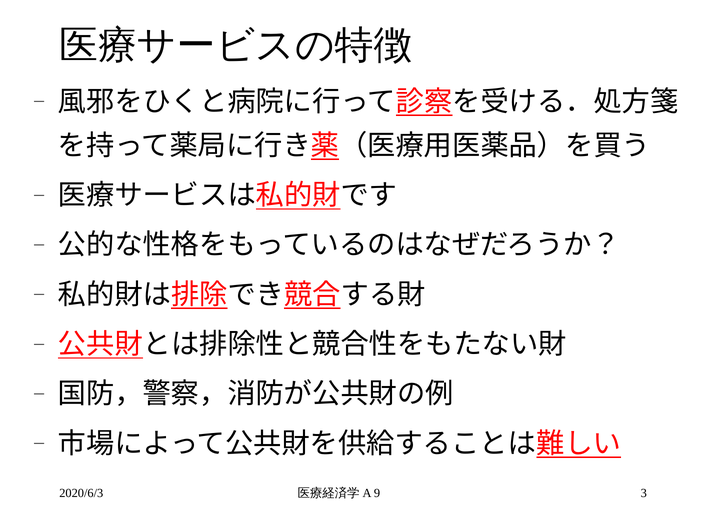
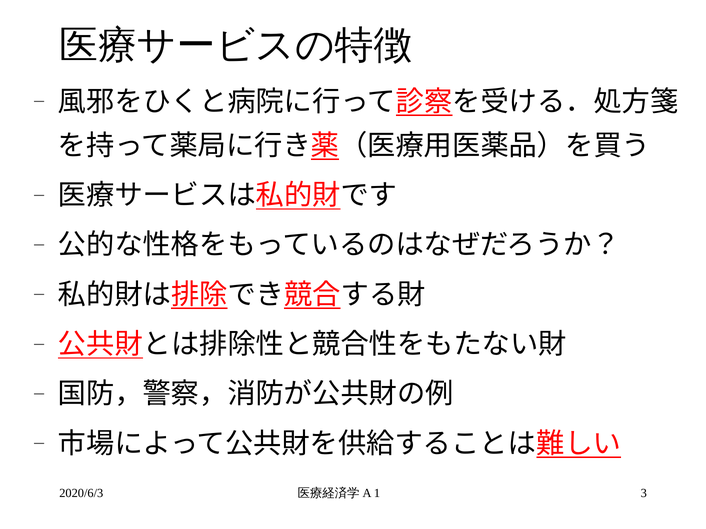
9: 9 -> 1 (377, 494)
